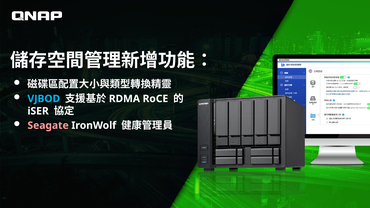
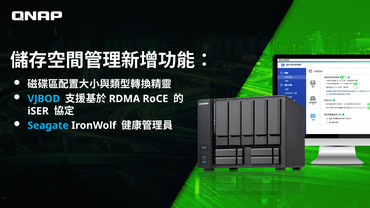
Seagate colour: pink -> light blue (48, 126)
